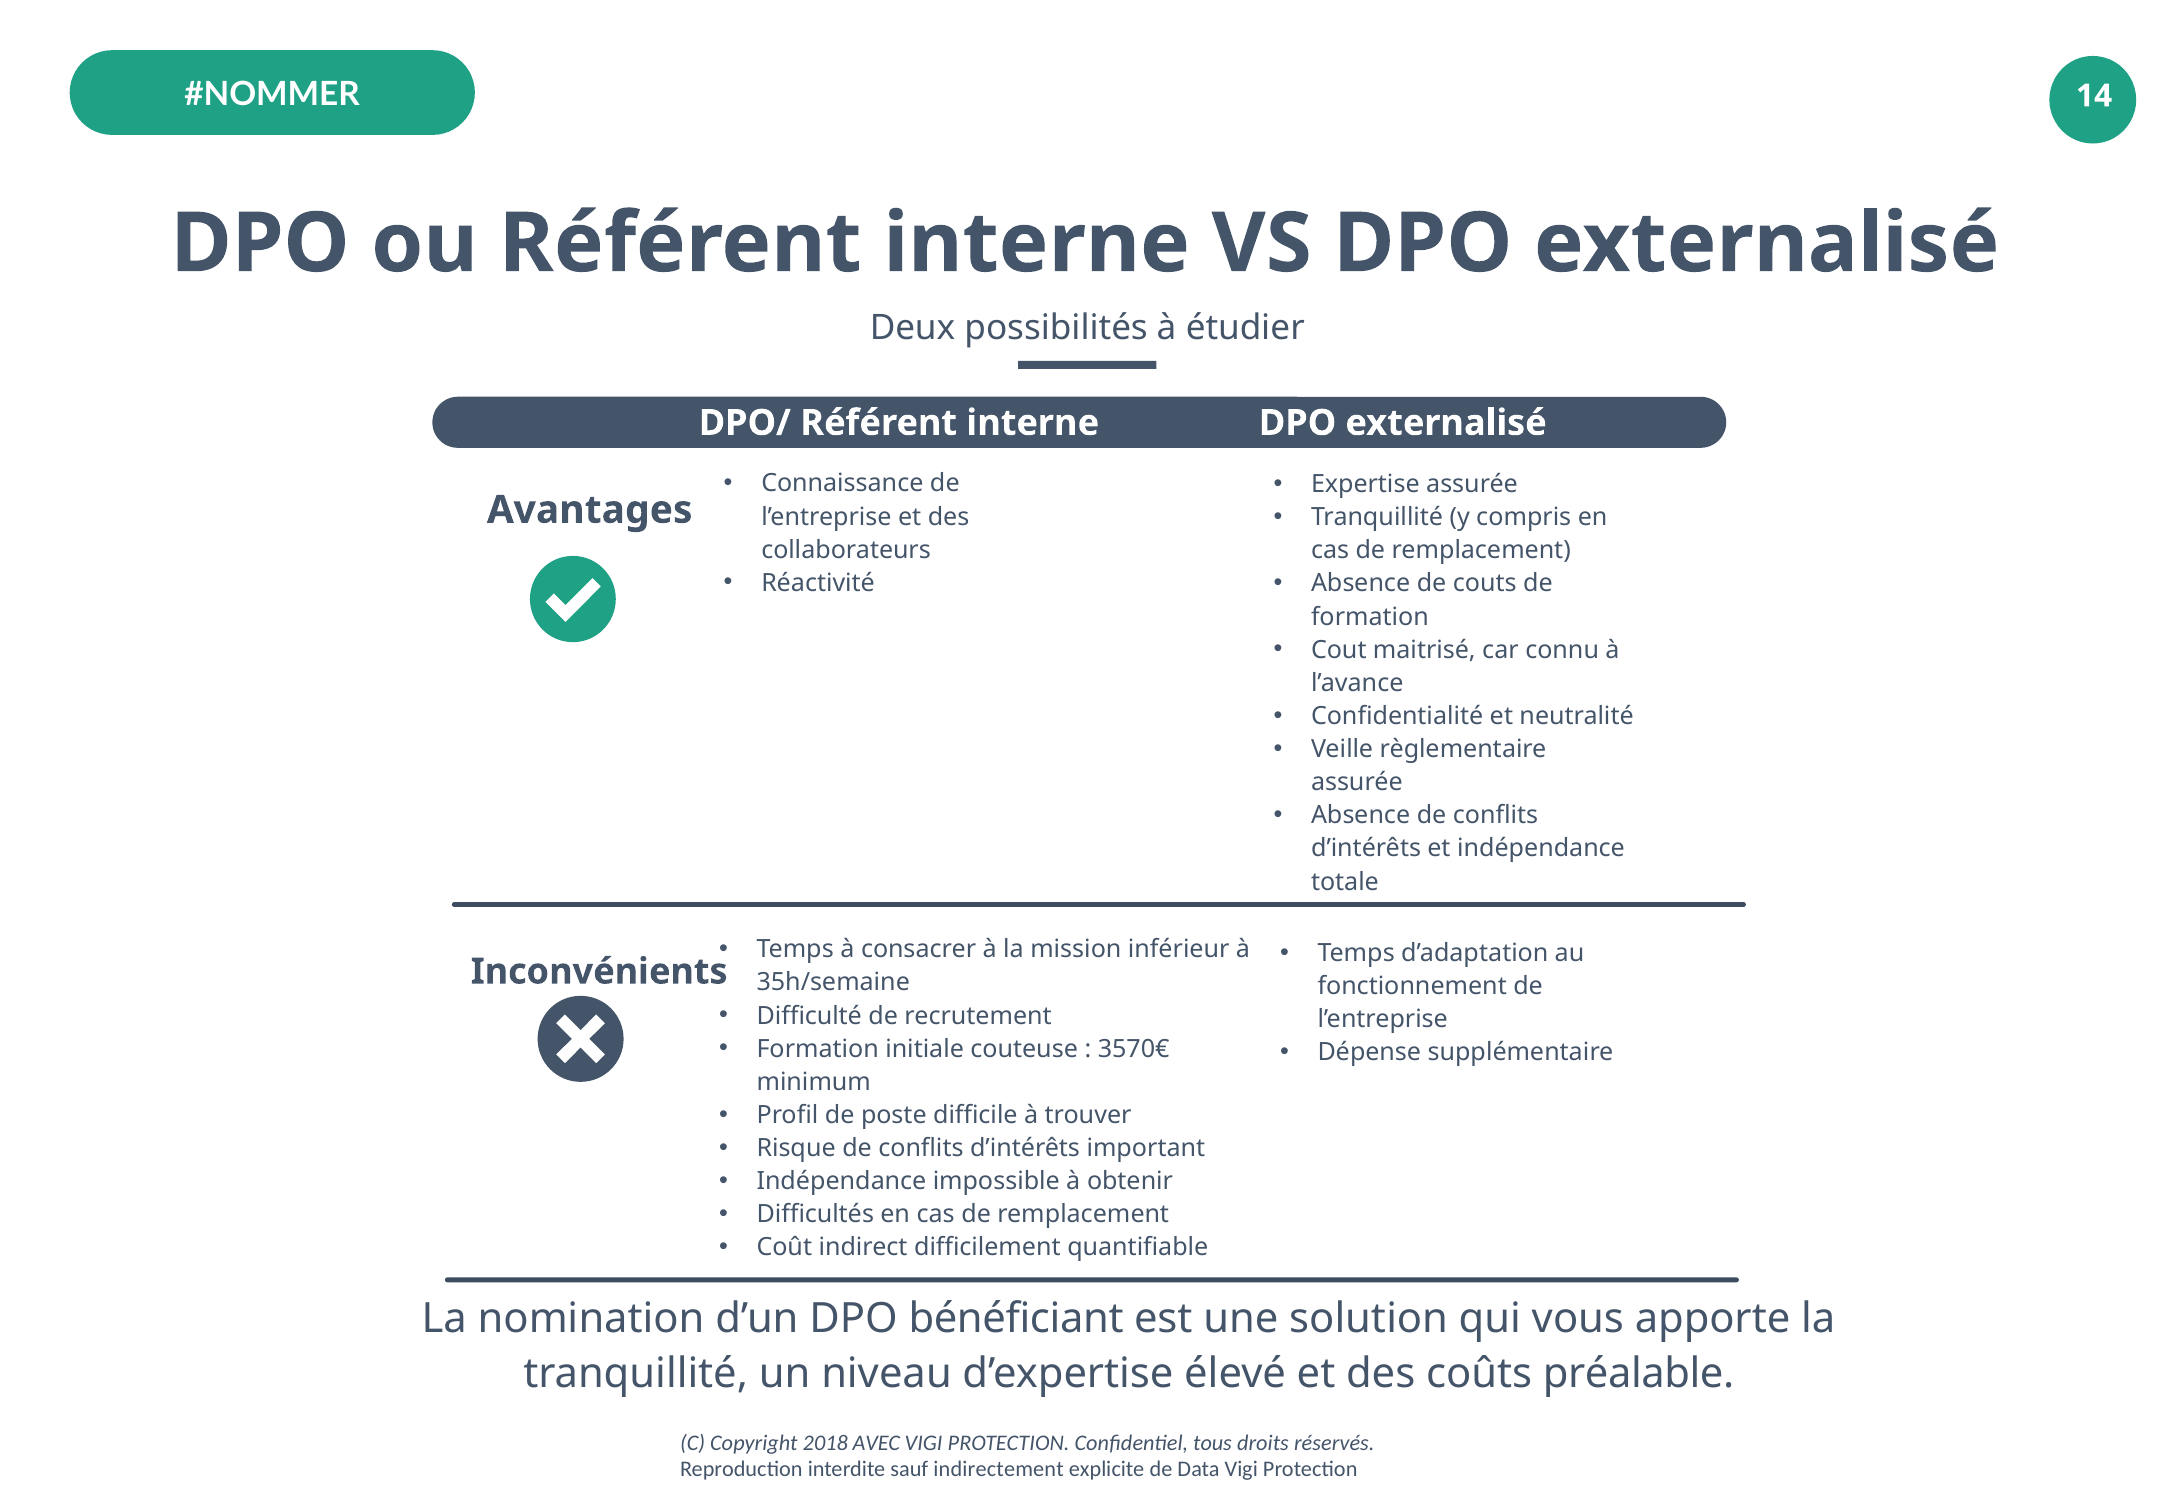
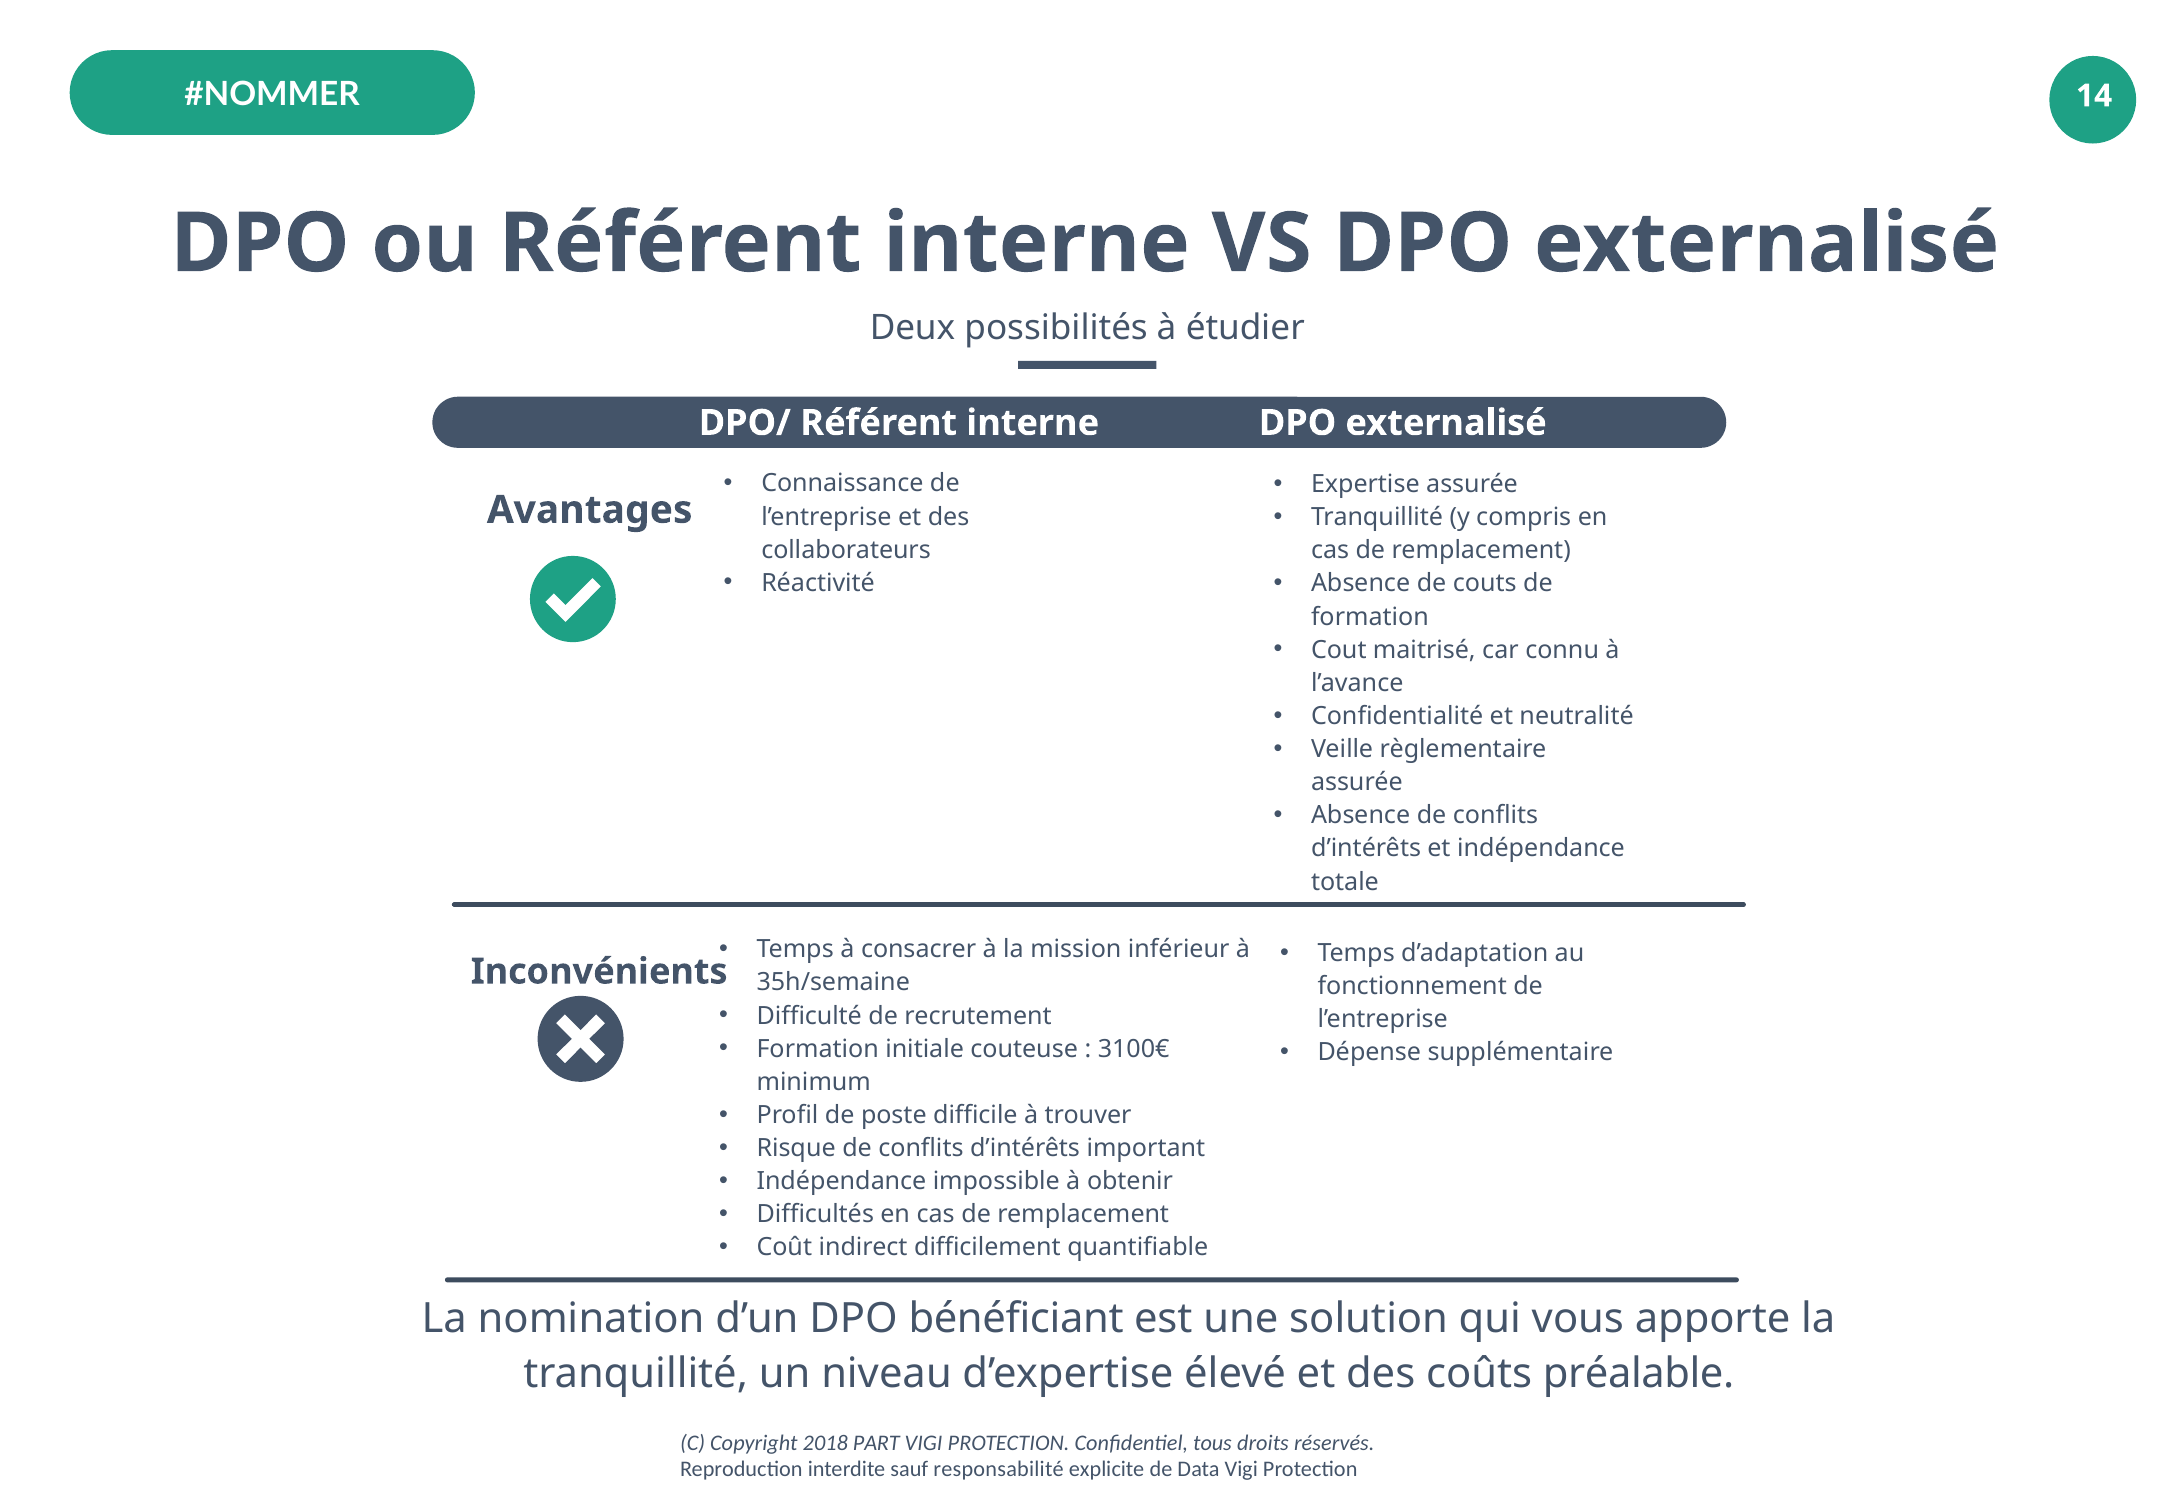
3570€: 3570€ -> 3100€ (1134, 1049)
AVEC: AVEC -> PART (876, 1443)
indirectement: indirectement -> responsabilité (999, 1469)
